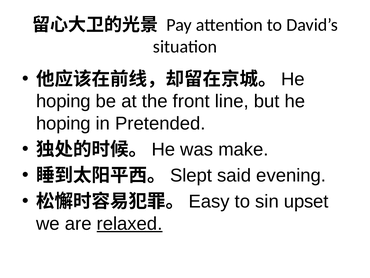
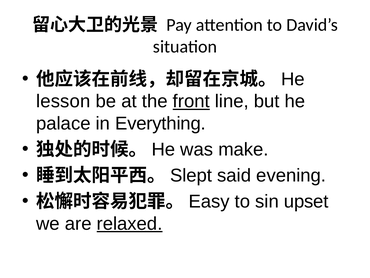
hoping: hoping -> lesson (63, 101)
front underline: none -> present (191, 101)
hoping: hoping -> palace (63, 123)
Pretended: Pretended -> Everything (160, 123)
